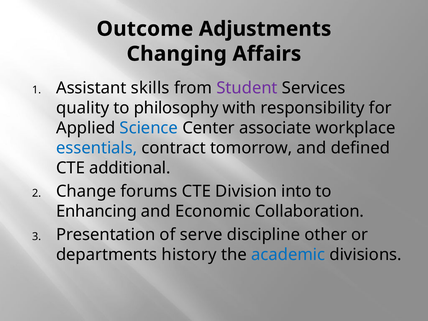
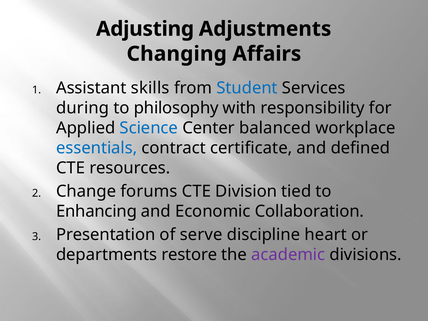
Outcome: Outcome -> Adjusting (145, 29)
Student colour: purple -> blue (247, 88)
quality: quality -> during (83, 108)
associate: associate -> balanced (275, 128)
tomorrow: tomorrow -> certificate (251, 148)
additional: additional -> resources (130, 168)
into: into -> tied (296, 191)
other: other -> heart (326, 235)
history: history -> restore (189, 255)
academic colour: blue -> purple (288, 255)
